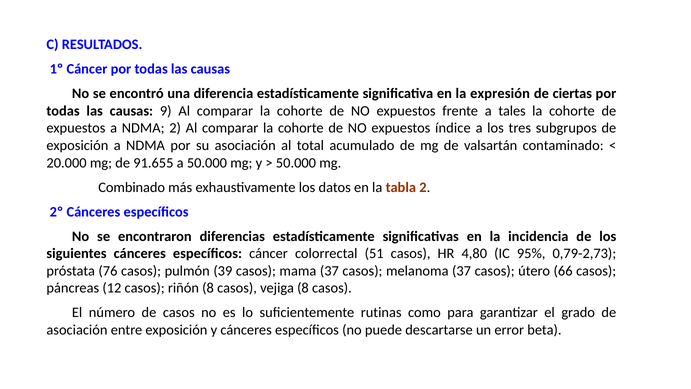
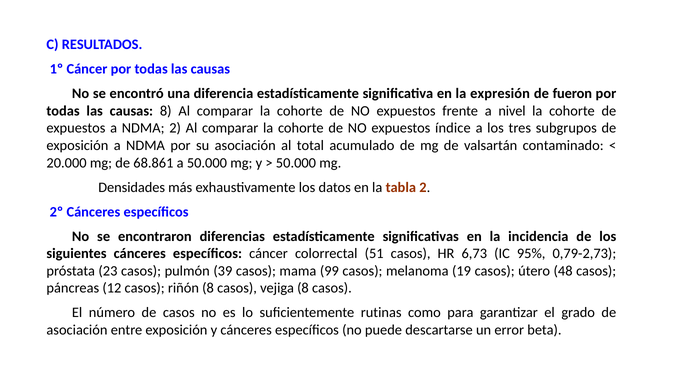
ciertas: ciertas -> fueron (572, 94)
causas 9: 9 -> 8 (166, 111)
tales: tales -> nivel (512, 111)
91.655: 91.655 -> 68.861 (153, 163)
Combinado: Combinado -> Densidades (132, 187)
4,80: 4,80 -> 6,73 (474, 253)
76: 76 -> 23 (108, 271)
mama 37: 37 -> 99 (329, 271)
melanoma 37: 37 -> 19 (462, 271)
66: 66 -> 48 (563, 271)
